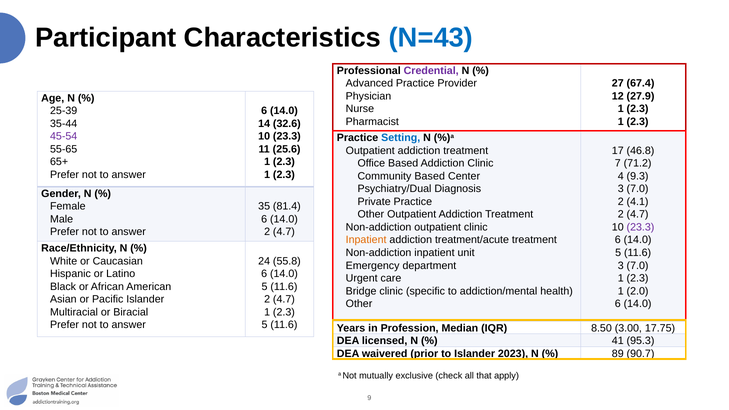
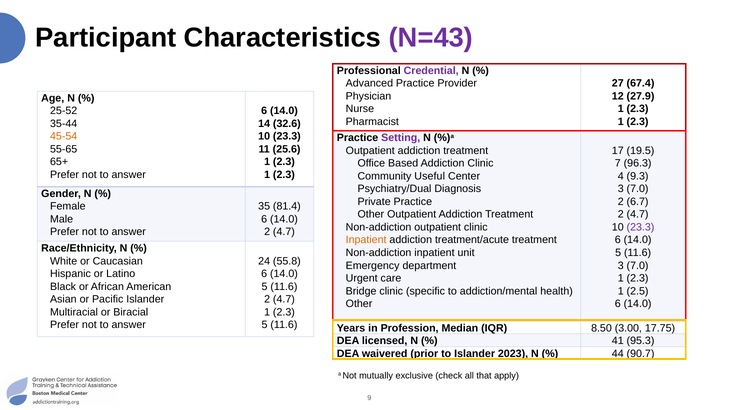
N=43 colour: blue -> purple (431, 38)
25-39: 25-39 -> 25-52 (64, 111)
45-54 colour: purple -> orange (64, 136)
Setting colour: blue -> purple (401, 138)
46.8: 46.8 -> 19.5 (641, 151)
71.2: 71.2 -> 96.3 (638, 163)
Community Based: Based -> Useful (430, 176)
4.1: 4.1 -> 6.7 (638, 202)
2.0: 2.0 -> 2.5 (638, 291)
89: 89 -> 44 (618, 354)
